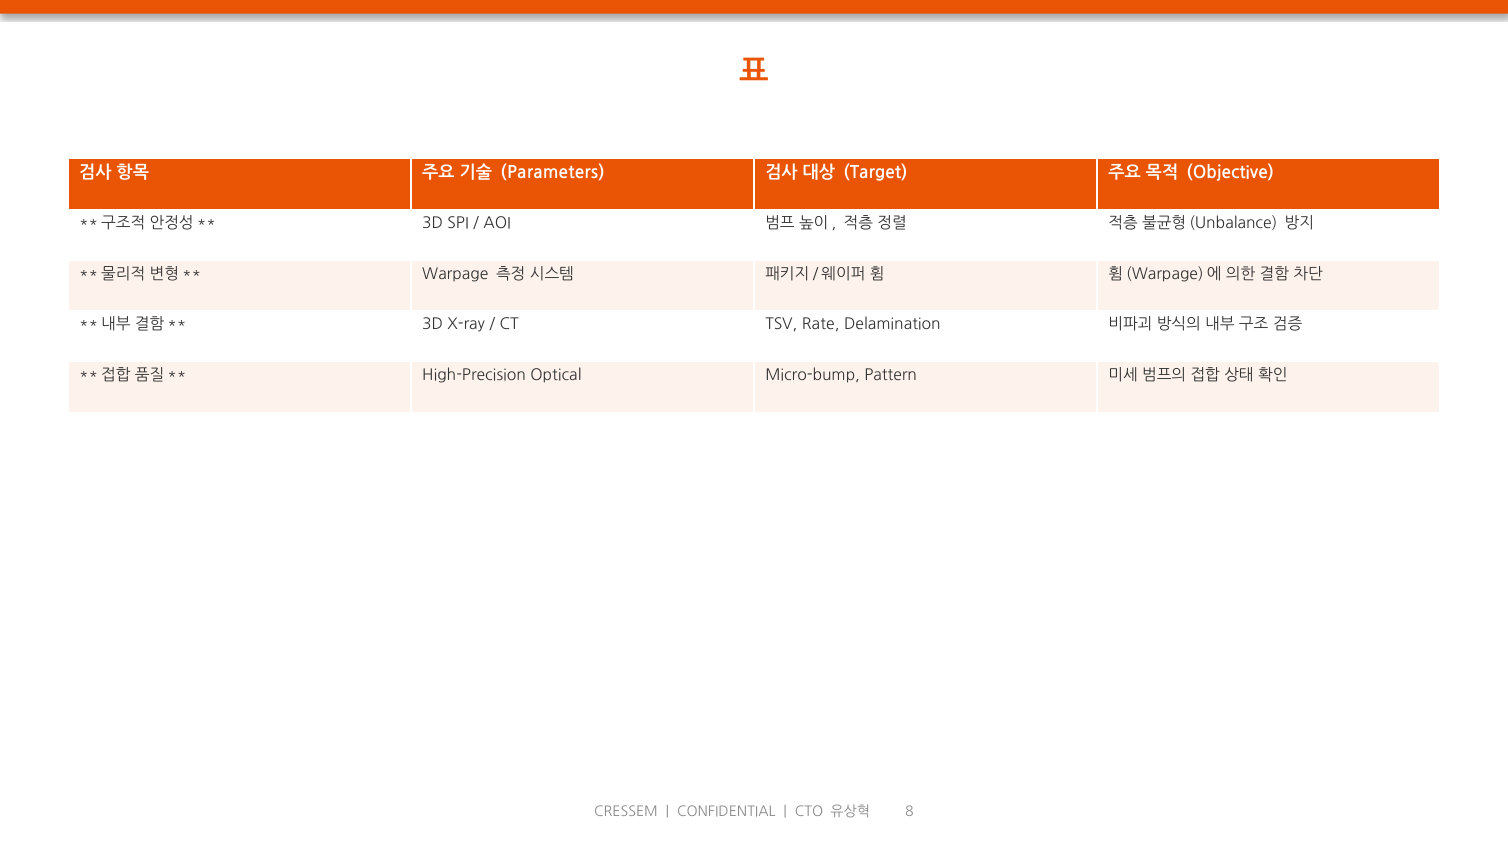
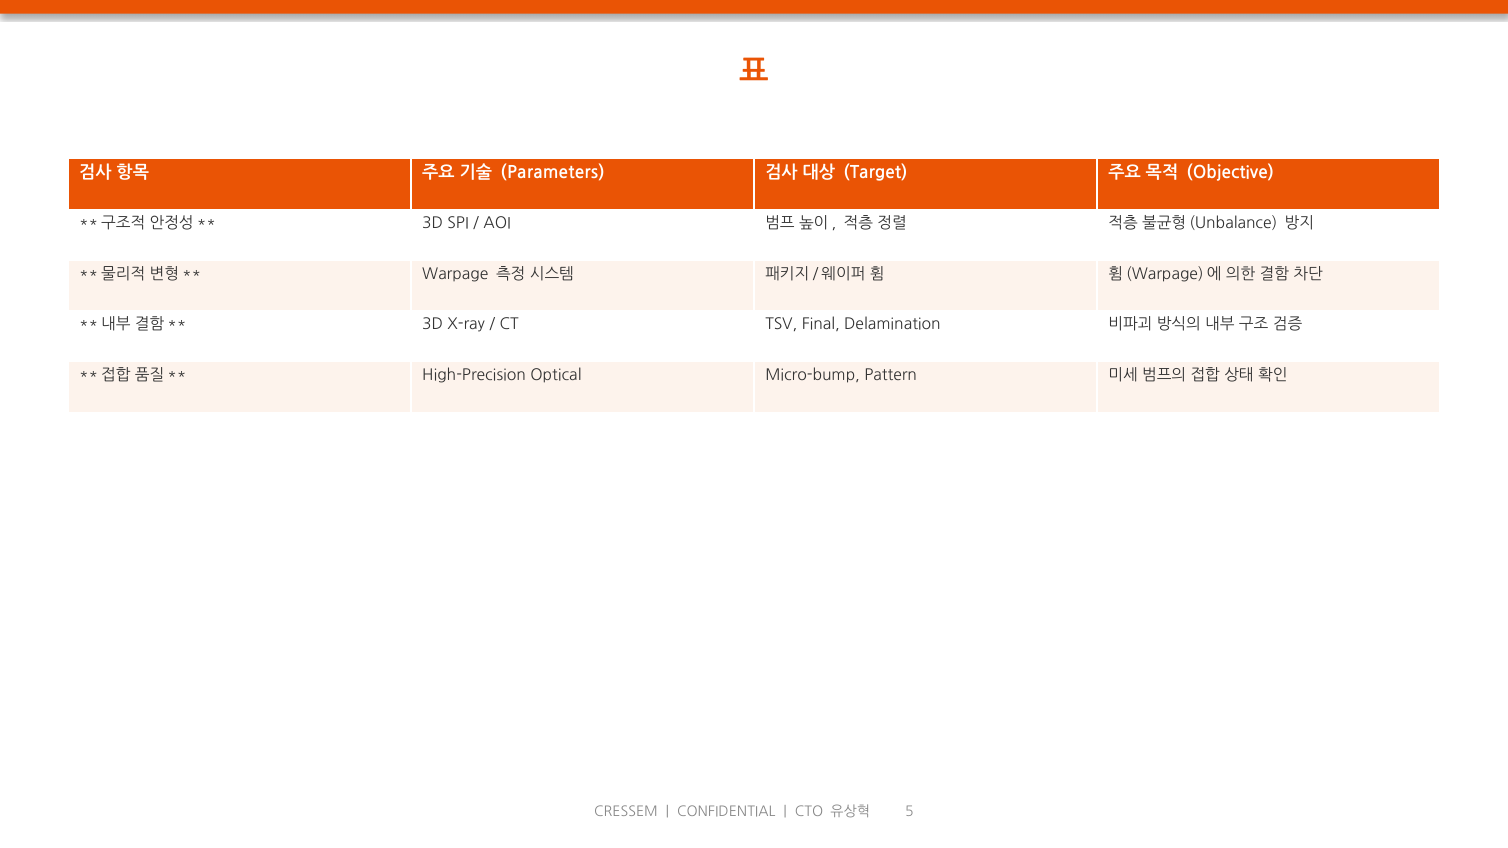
Rate: Rate -> Final (821, 325)
8: 8 -> 5 (909, 812)
